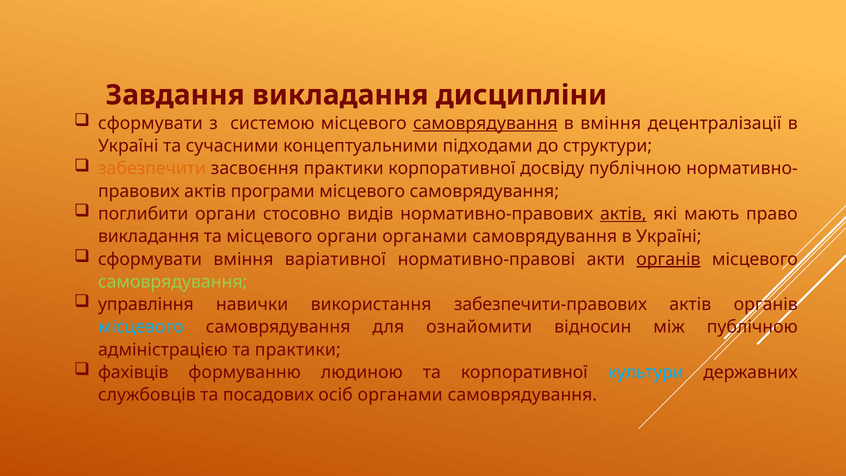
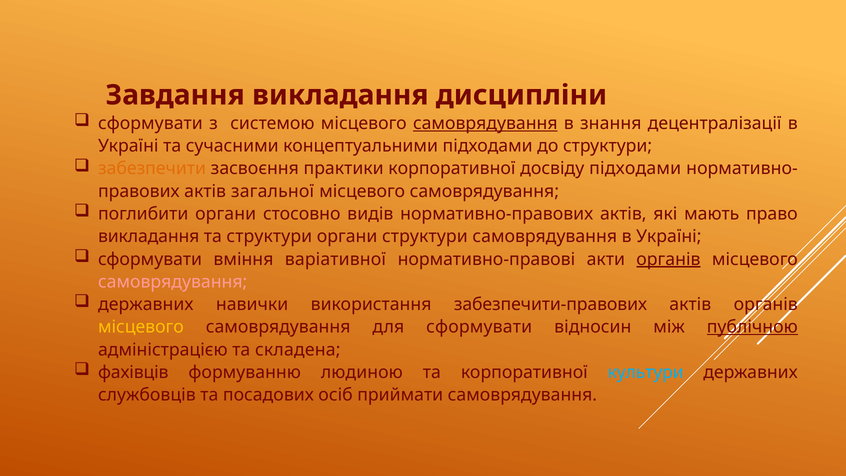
в вміння: вміння -> знання (611, 123)
досвіду публічною: публічною -> підходами (635, 169)
програми: програми -> загальної (273, 191)
актів underline: present -> none (623, 214)
та місцевого: місцевого -> структури (269, 236)
органи органами: органами -> структури (425, 236)
самоврядування colour: light green -> pink (173, 282)
управління: управління -> державних (146, 304)
місцевого colour: light blue -> yellow (141, 327)
для ознайомити: ознайомити -> сформувати (479, 327)
публічною underline: none -> present (752, 327)
та практики: практики -> складена (298, 350)
осіб органами: органами -> приймати (400, 395)
